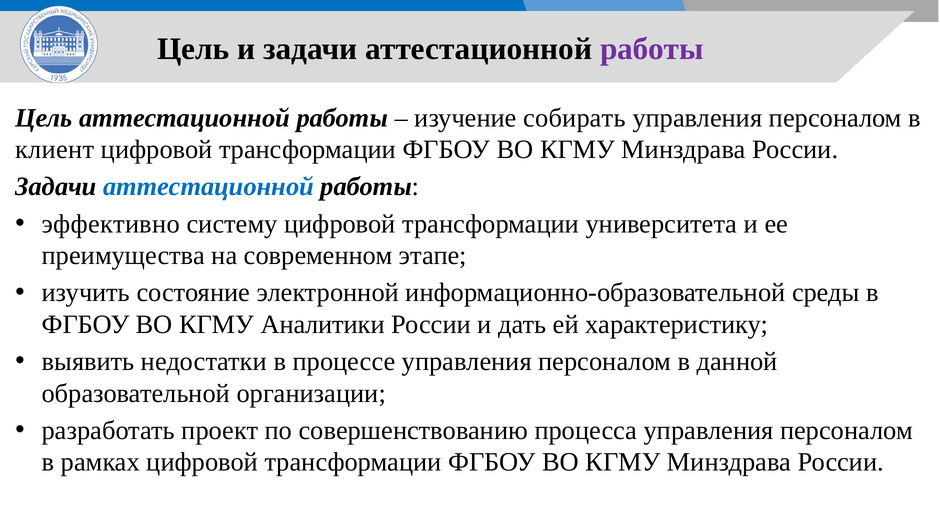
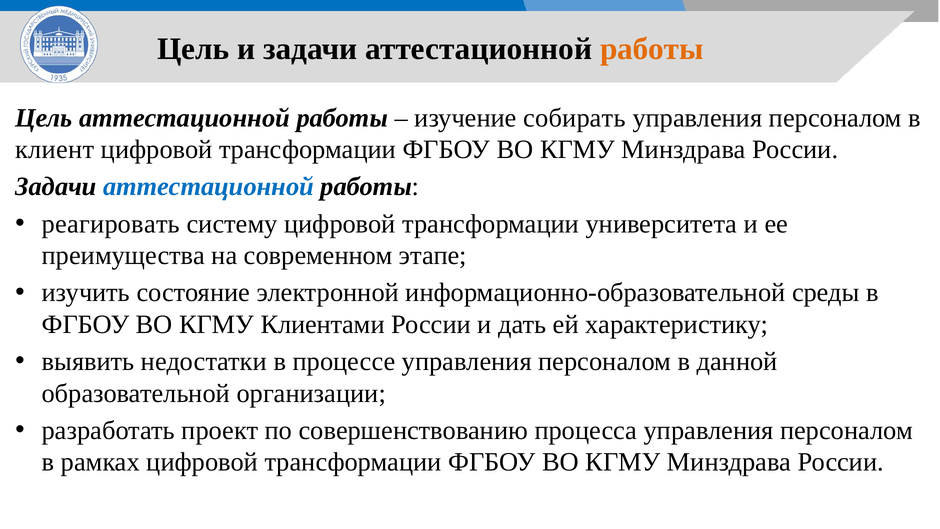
работы colour: purple -> orange (652, 49)
эффективно: эффективно -> реагировать (111, 224)
Аналитики: Аналитики -> Клиентами (323, 324)
